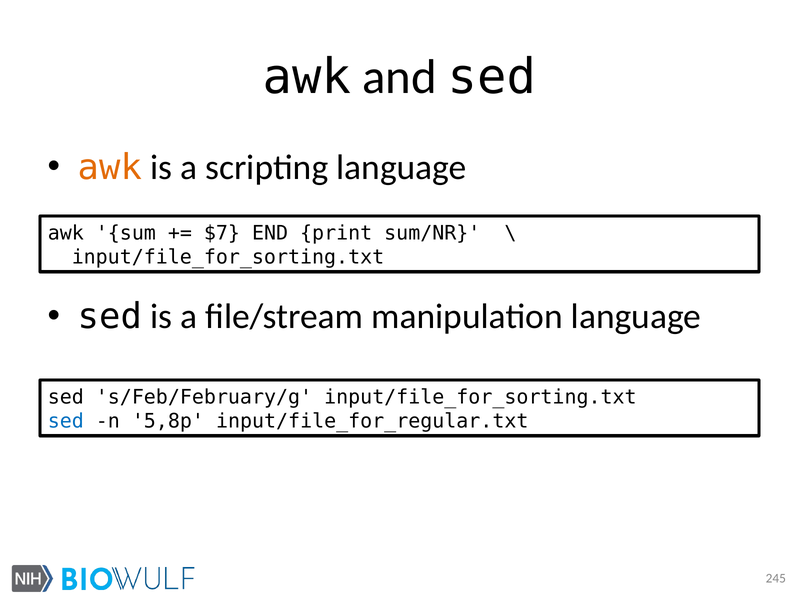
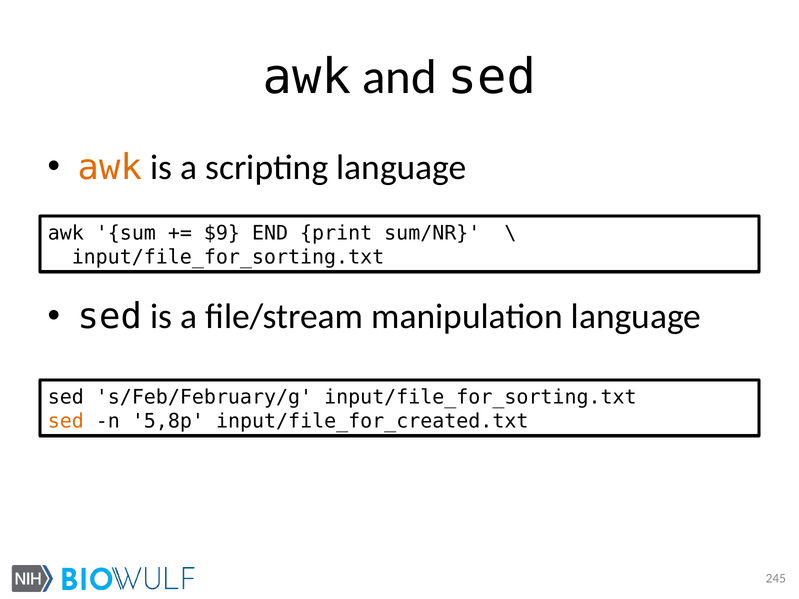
$7: $7 -> $9 (222, 233)
sed colour: blue -> orange (66, 421)
input/file_for_regular.txt: input/file_for_regular.txt -> input/file_for_created.txt (372, 421)
